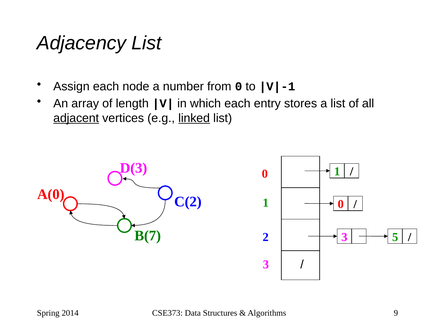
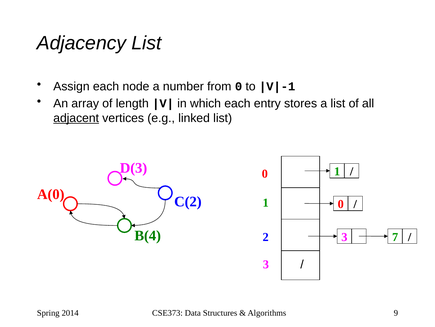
linked underline: present -> none (194, 118)
B(7: B(7 -> B(4 (148, 235)
5: 5 -> 7 (395, 236)
